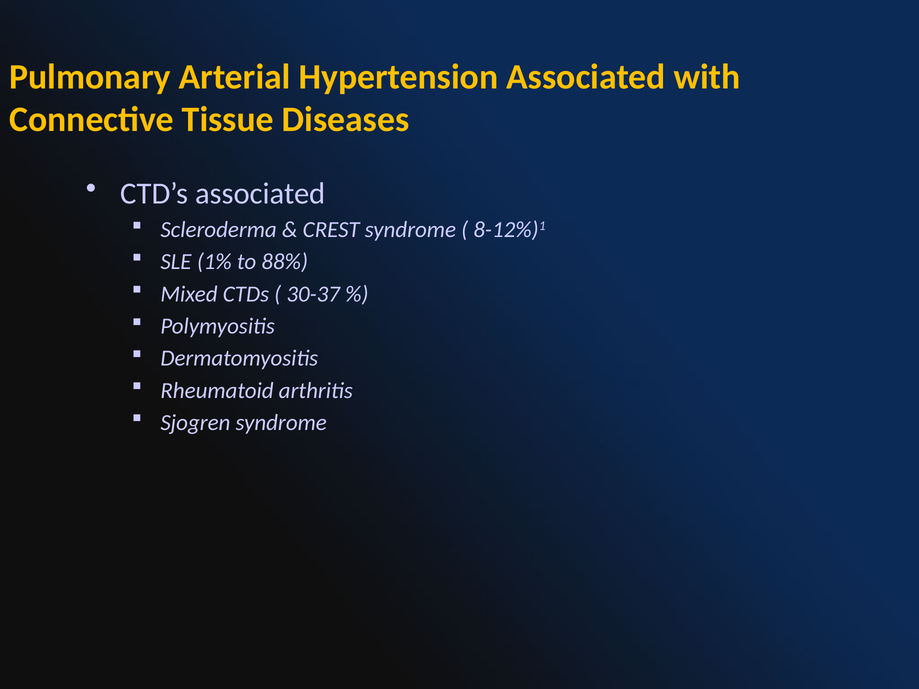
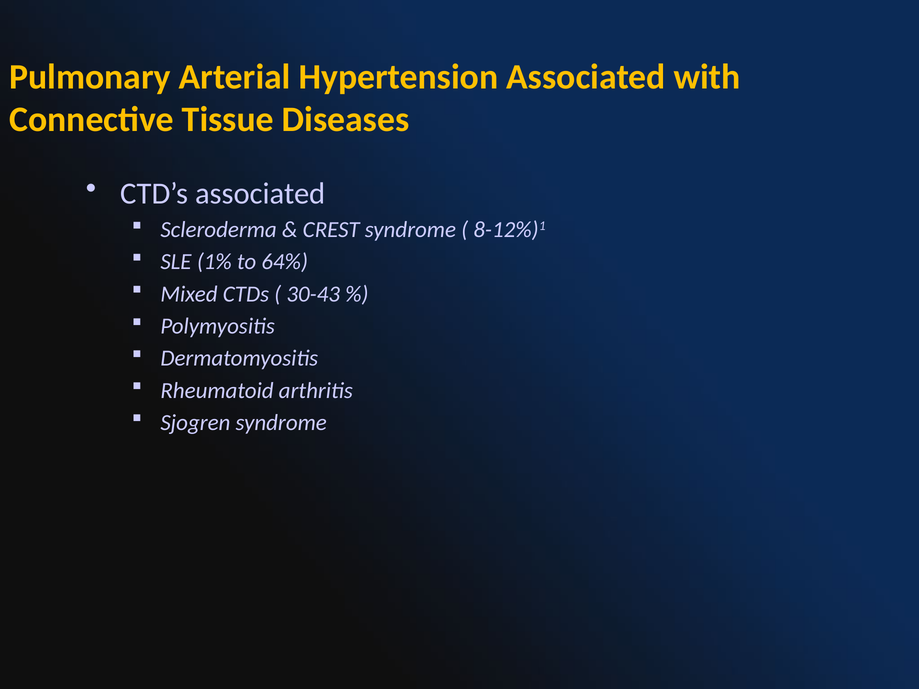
88%: 88% -> 64% (285, 262)
30-37: 30-37 -> 30-43 (313, 294)
